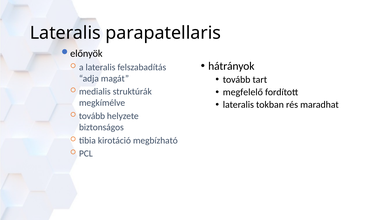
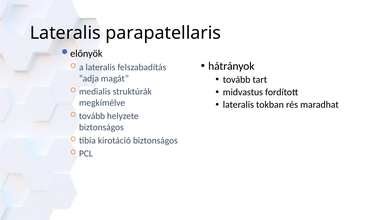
megfelelő: megfelelő -> midvastus (243, 92)
kirotáció megbízható: megbízható -> biztonságos (155, 140)
